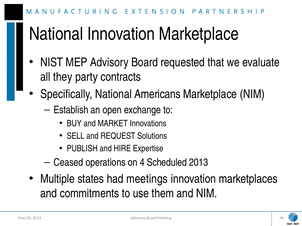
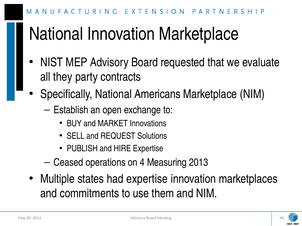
Scheduled: Scheduled -> Measuring (167, 163)
had meetings: meetings -> expertise (147, 179)
